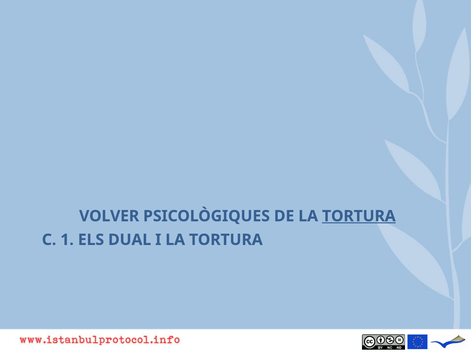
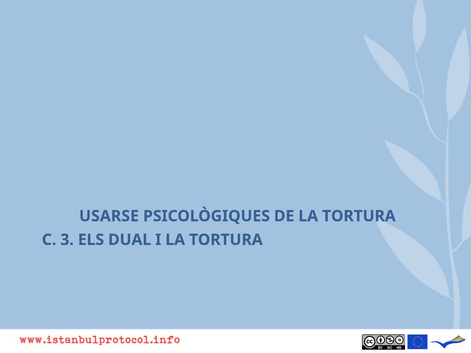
VOLVER: VOLVER -> USARSE (109, 216)
TORTURA underline: present -> none (359, 216)
1: 1 -> 3 (67, 240)
